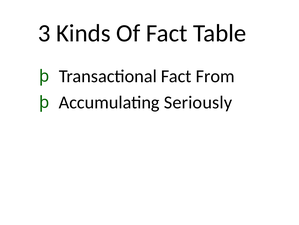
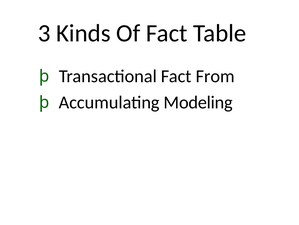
Seriously: Seriously -> Modeling (198, 102)
